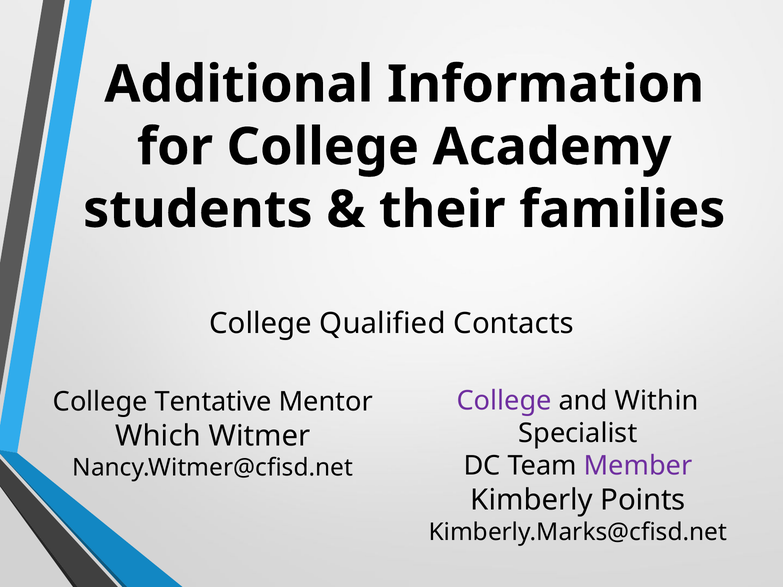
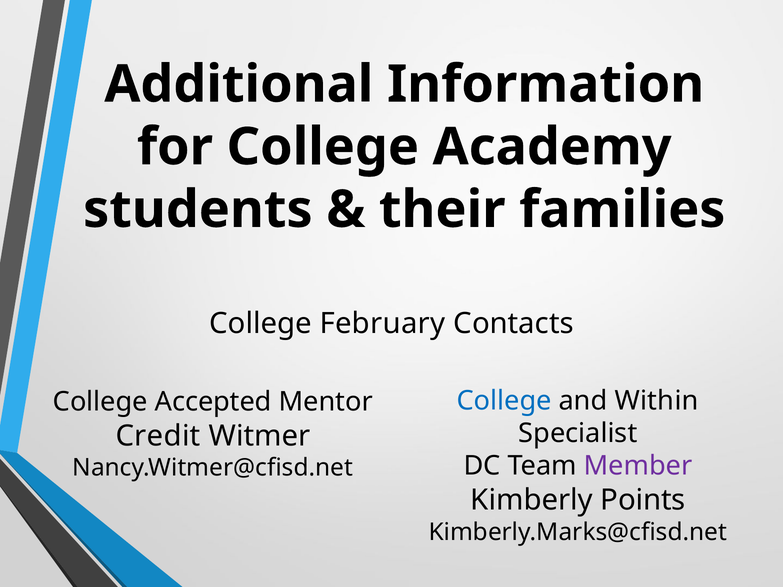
Qualified: Qualified -> February (382, 324)
College colour: purple -> blue (504, 401)
Tentative: Tentative -> Accepted (213, 402)
Which: Which -> Credit (158, 436)
